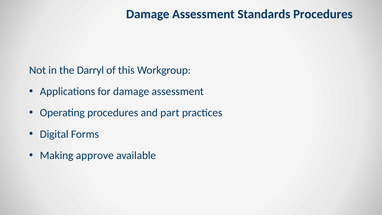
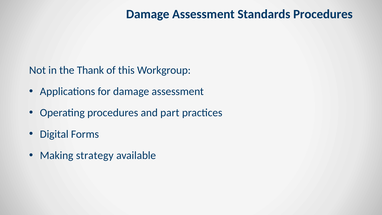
Darryl: Darryl -> Thank (90, 70)
approve: approve -> strategy (95, 155)
